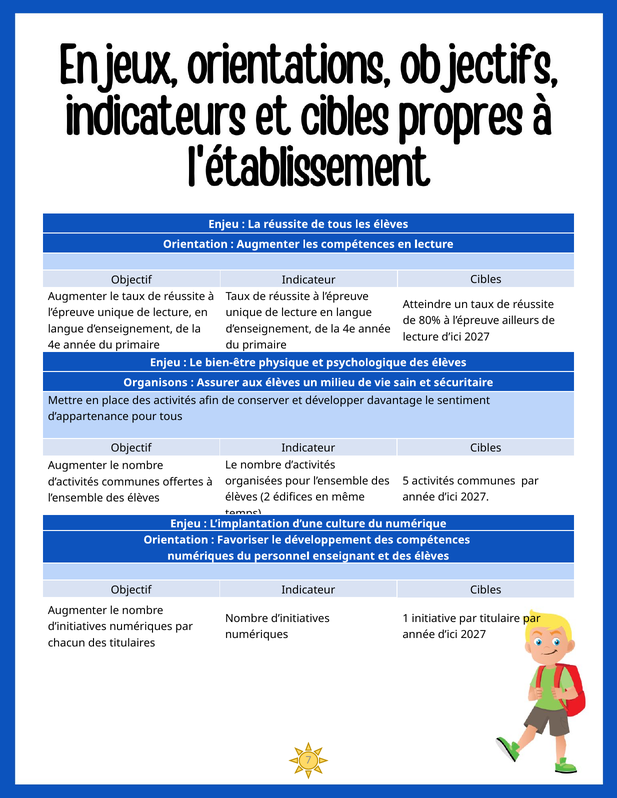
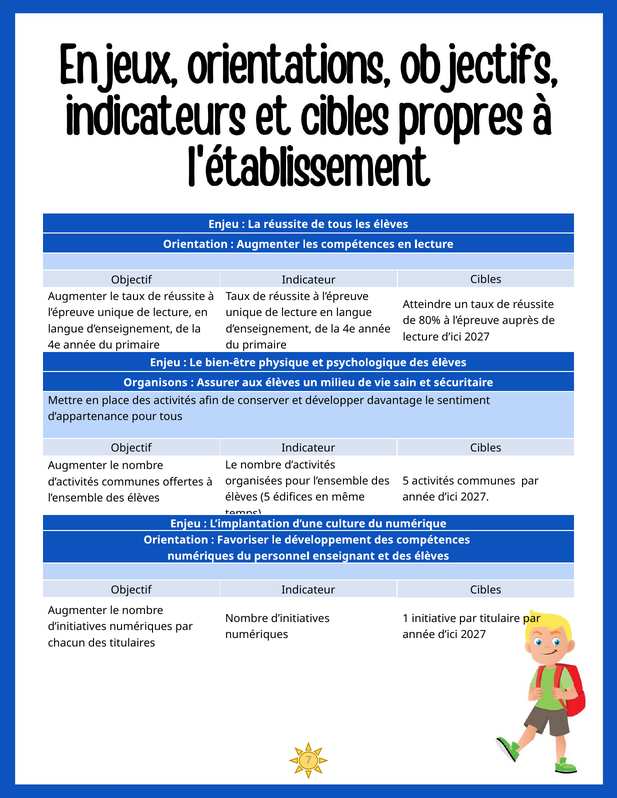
ailleurs: ailleurs -> auprès (520, 321)
élèves 2: 2 -> 5 (265, 498)
